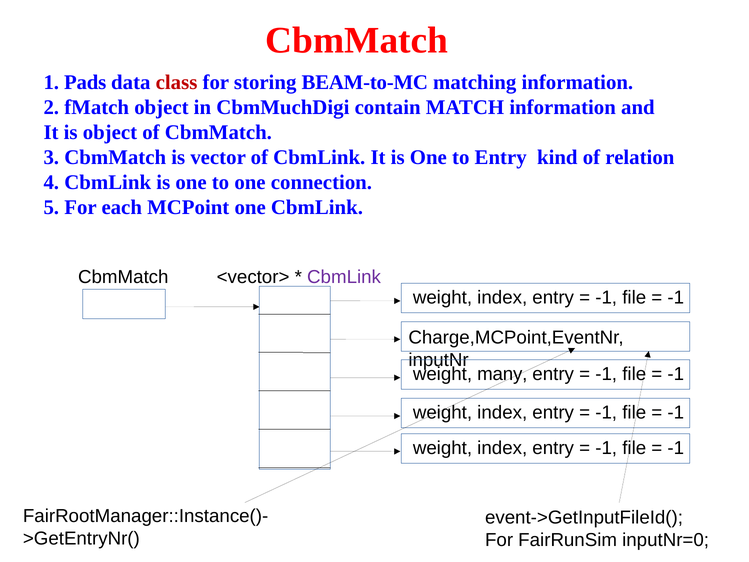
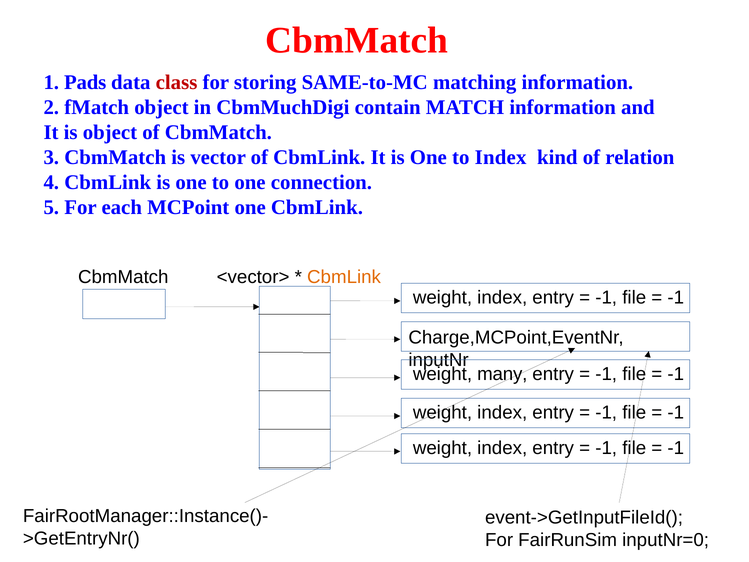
BEAM-to-MC: BEAM-to-MC -> SAME-to-MC (365, 82)
to Entry: Entry -> Index (501, 157)
CbmLink colour: purple -> orange (344, 277)
